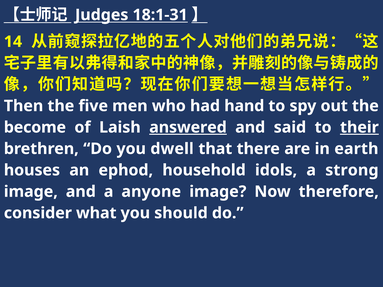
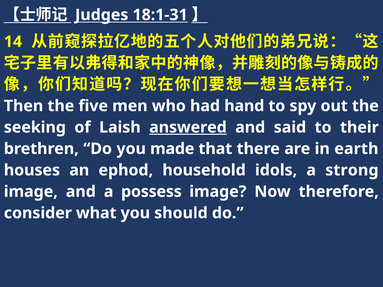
become: become -> seeking (35, 127)
their underline: present -> none (359, 127)
dwell: dwell -> made (172, 149)
anyone: anyone -> possess (151, 192)
